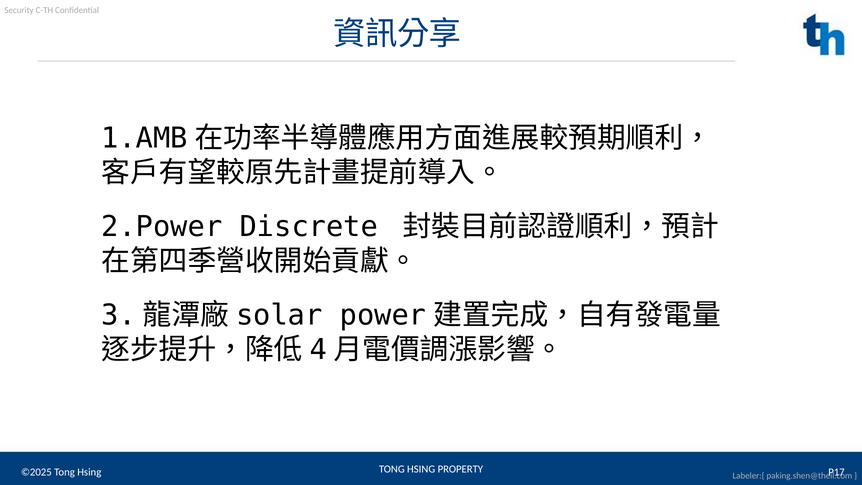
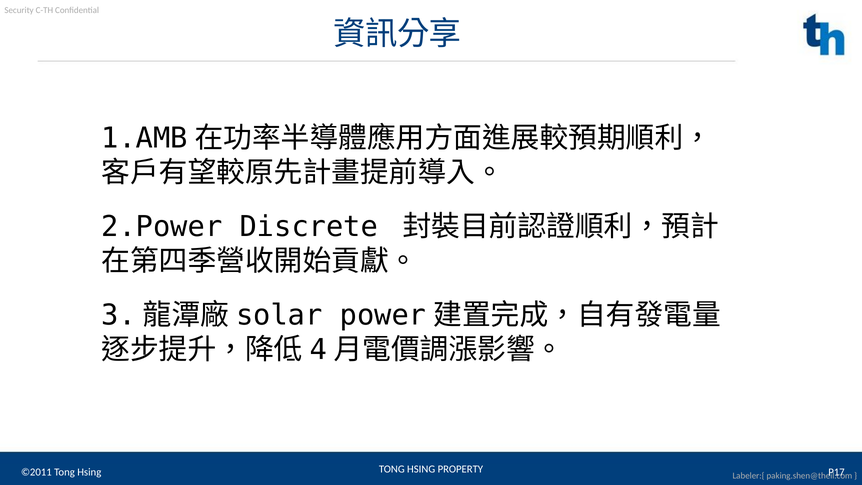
©2025: ©2025 -> ©2011 (36, 472)
